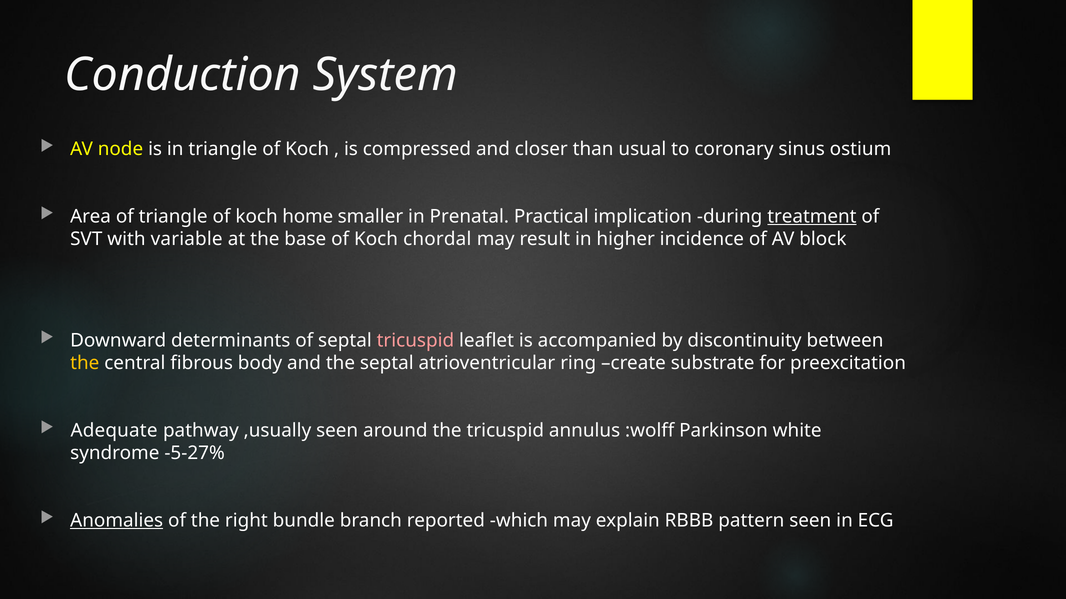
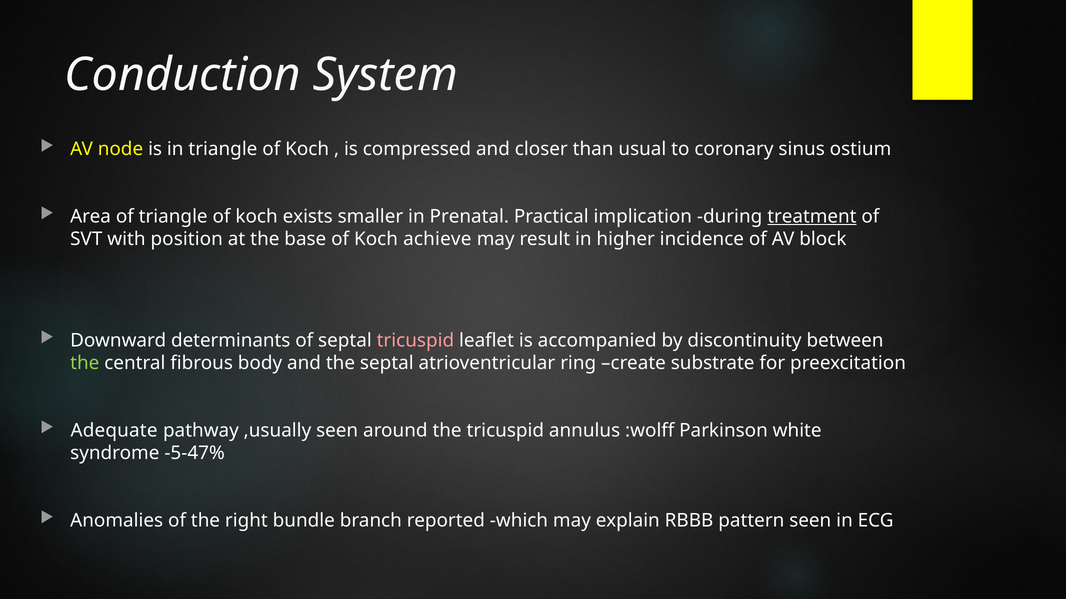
home: home -> exists (308, 217)
variable: variable -> position (187, 239)
chordal: chordal -> achieve (437, 239)
the colour: yellow -> light green (85, 363)
-5-27%: -5-27% -> -5-47% (195, 454)
Anomalies underline: present -> none (117, 521)
